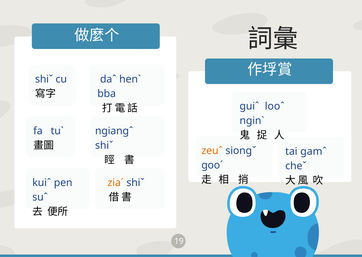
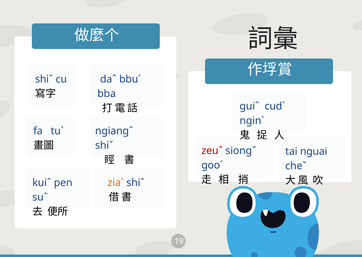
henˋ: henˋ -> bbuˊ (130, 79)
looˆ: looˆ -> cudˋ (275, 106)
zeuˆ colour: orange -> red (212, 150)
gamˆ: gamˆ -> nguai (314, 151)
